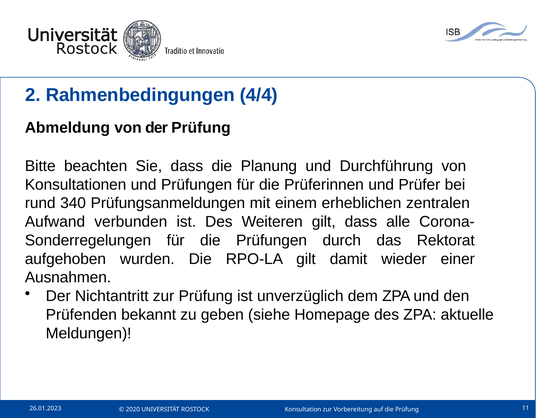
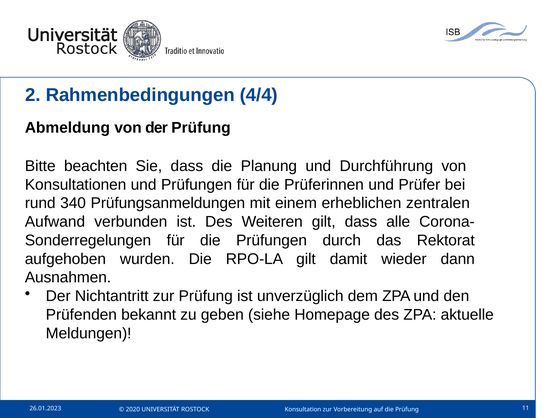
einer: einer -> dann (458, 259)
